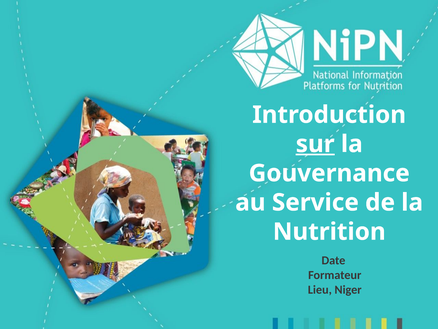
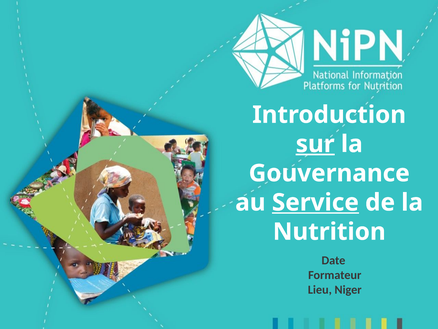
Service underline: none -> present (315, 202)
